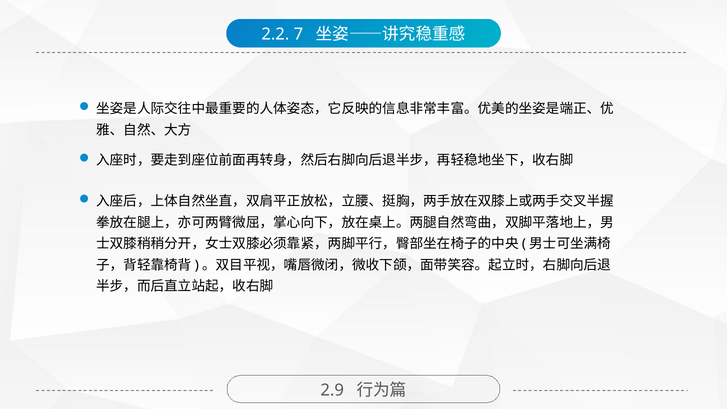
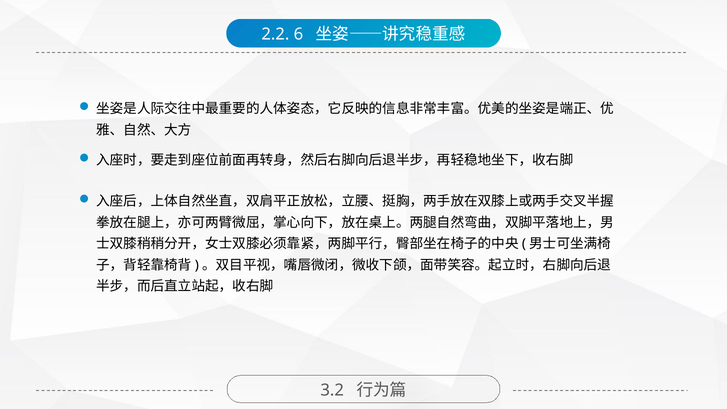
7: 7 -> 6 (298, 34)
2.9: 2.9 -> 3.2 (332, 390)
